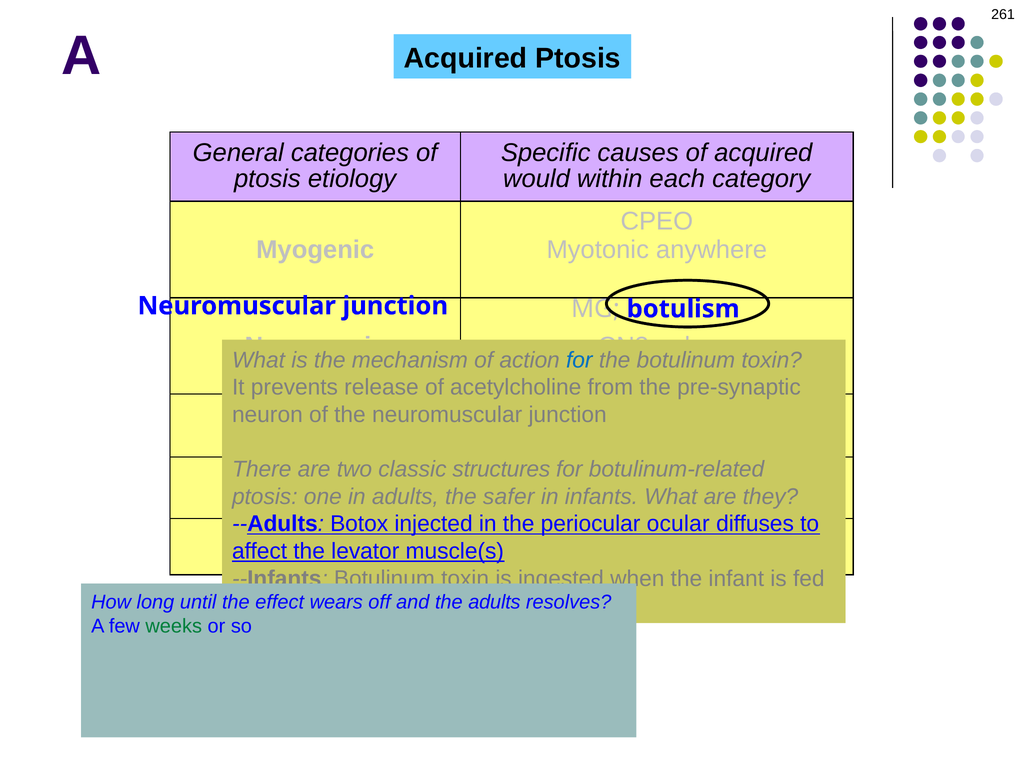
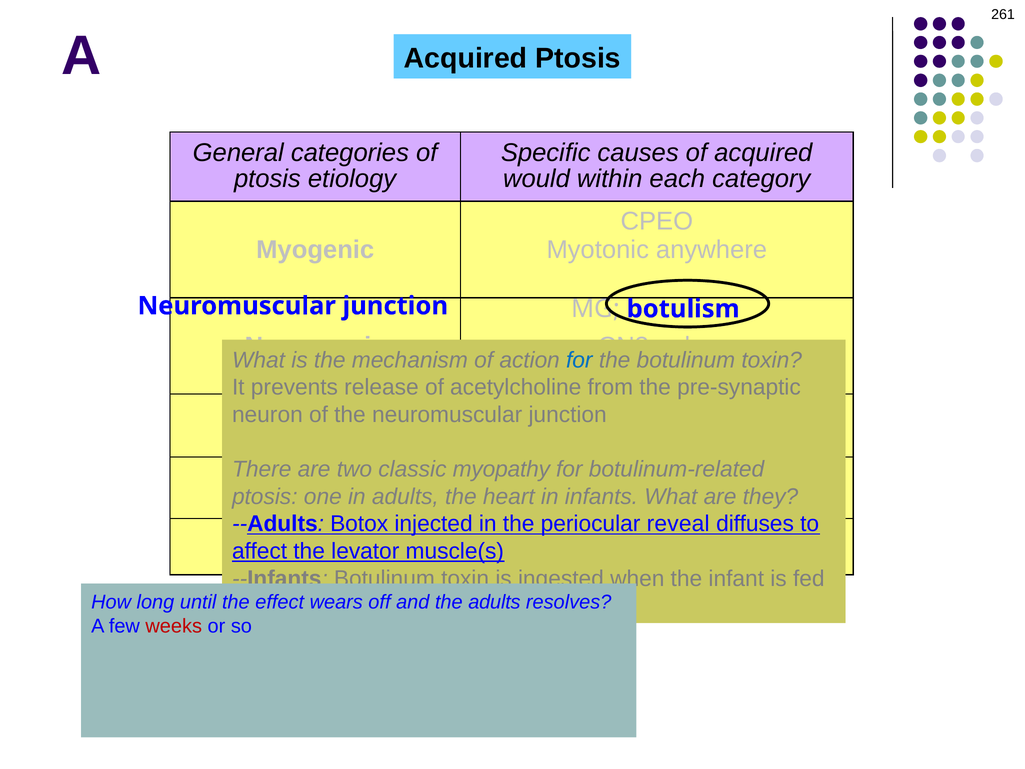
structures: structures -> myopathy (501, 469)
safer: safer -> heart (509, 496)
ocular: ocular -> reveal (678, 524)
weeks colour: green -> red (174, 626)
